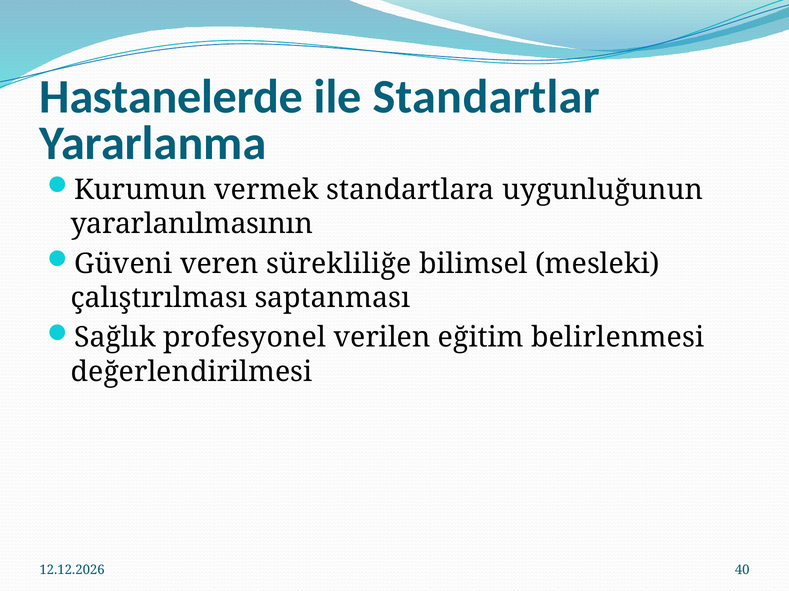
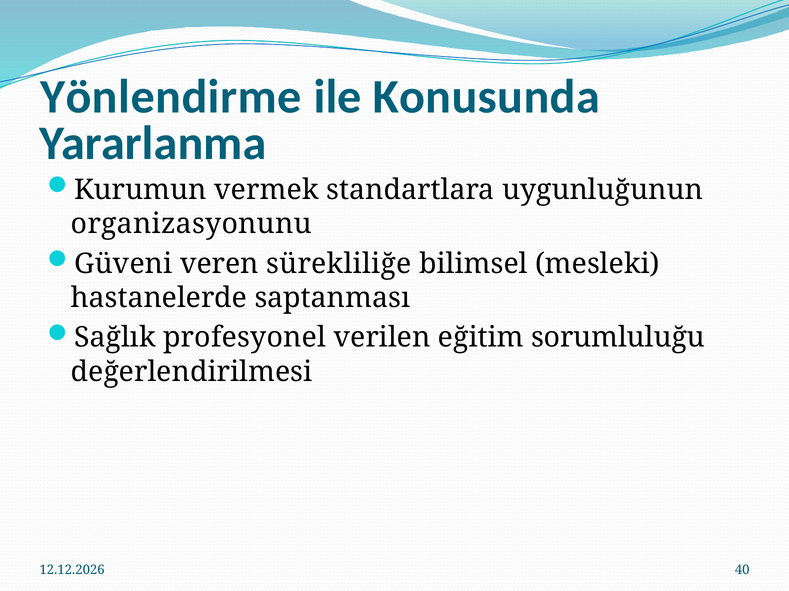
Hastanelerde: Hastanelerde -> Yönlendirme (171, 97)
Standartlar: Standartlar -> Konusunda (486, 97)
yararlanılmasının: yararlanılmasının -> organizasyonunu (191, 224)
çalıştırılması: çalıştırılması -> hastanelerde (159, 298)
belirlenmesi: belirlenmesi -> sorumluluğu (618, 338)
